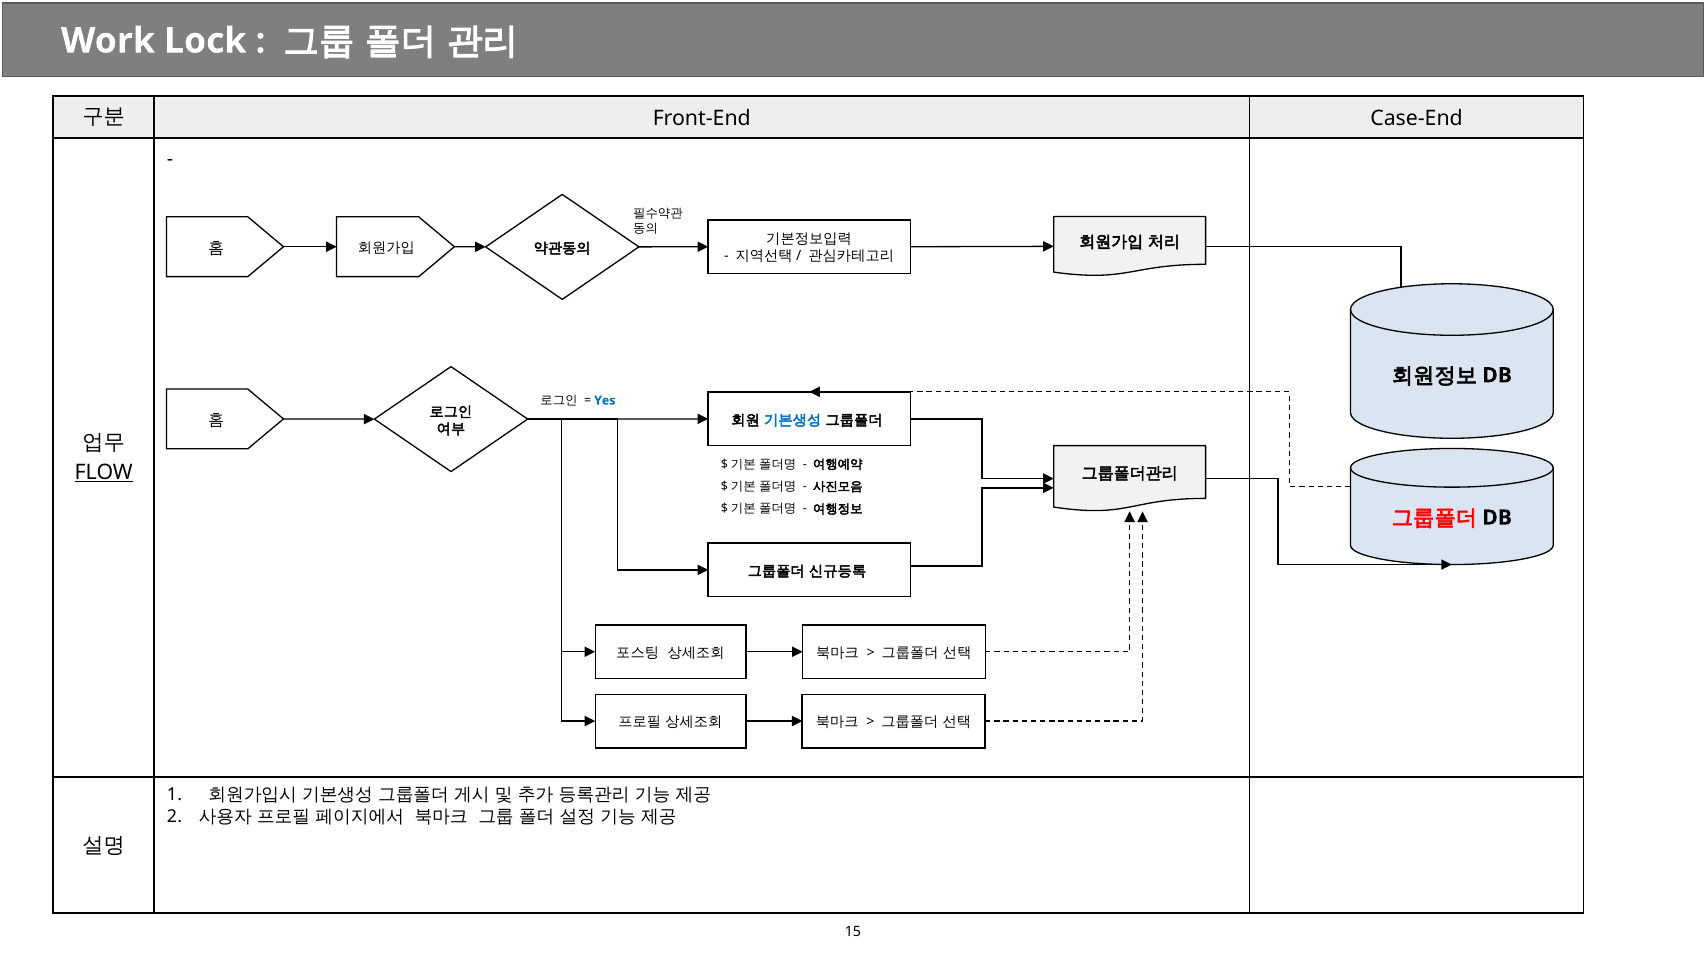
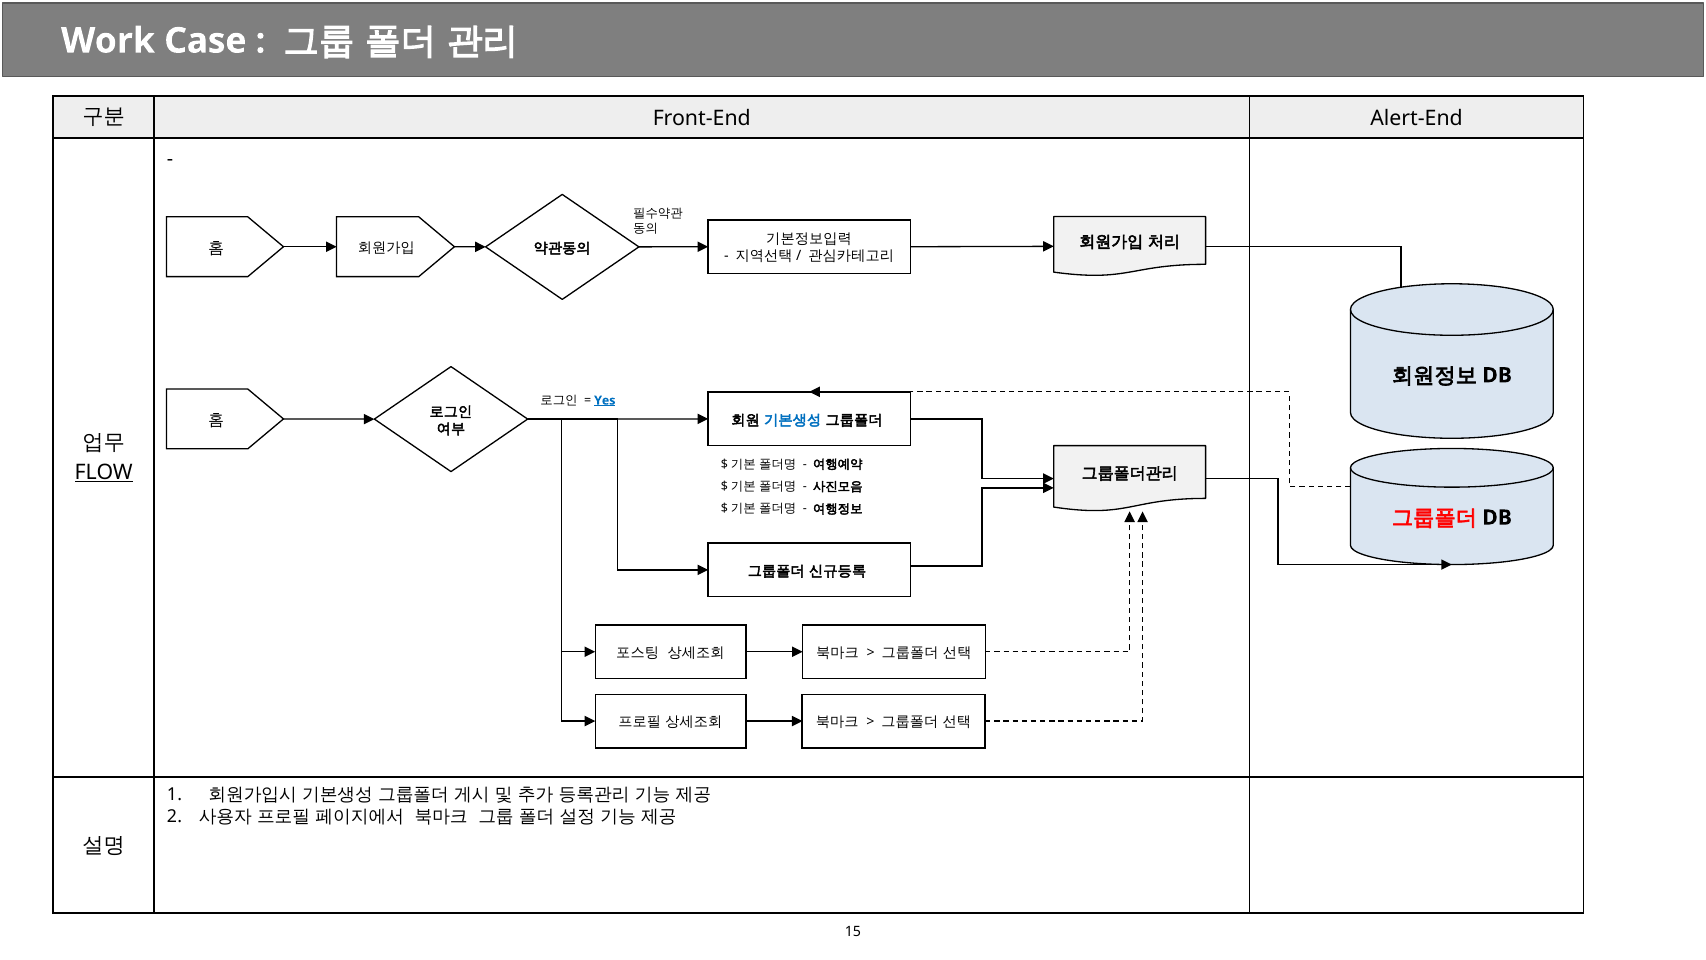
Lock: Lock -> Case (205, 41)
Case-End: Case-End -> Alert-End (1417, 118)
Yes underline: none -> present (605, 400)
